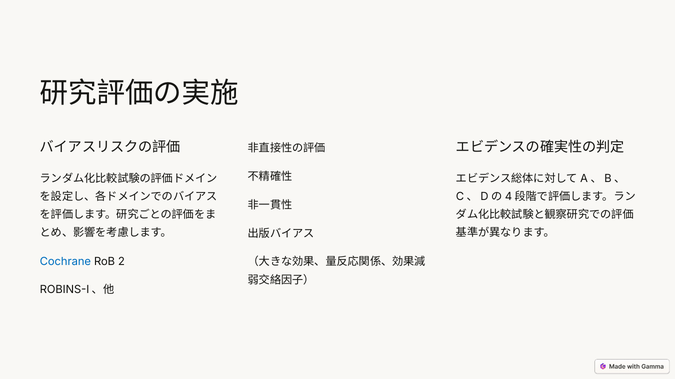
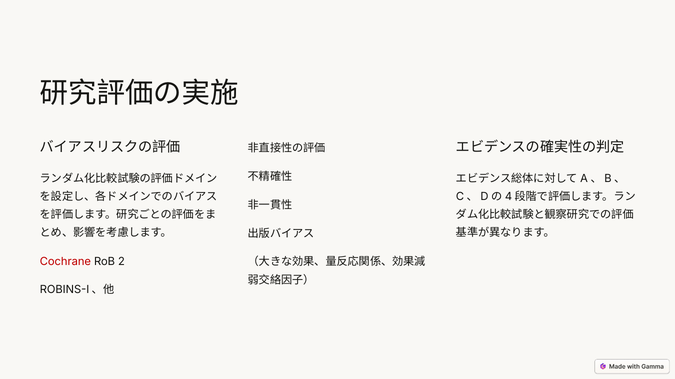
Cochrane colour: blue -> red (65, 262)
